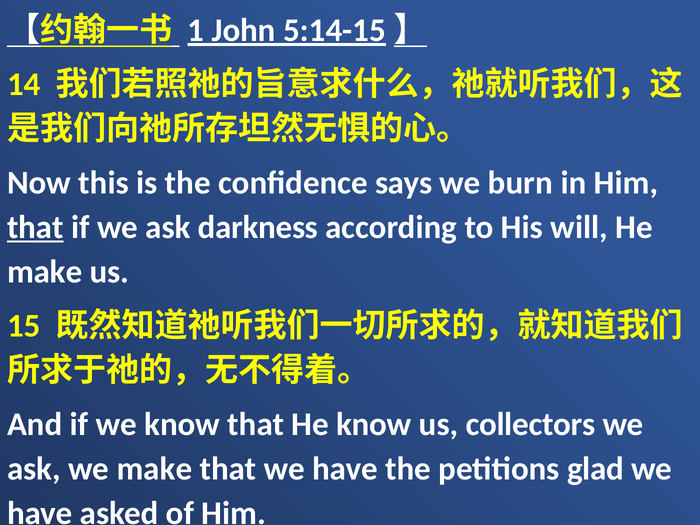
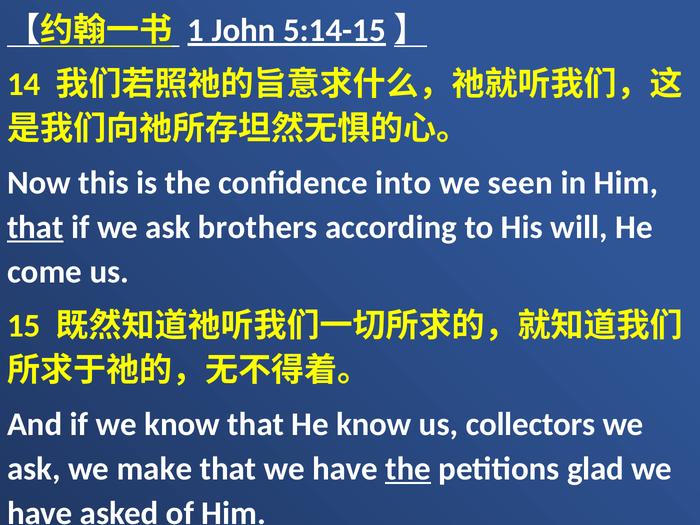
says: says -> into (403, 183)
burn: burn -> seen (520, 183)
darkness: darkness -> brothers (258, 227)
make: make -> come (45, 272)
the underline: none -> present (408, 469)
